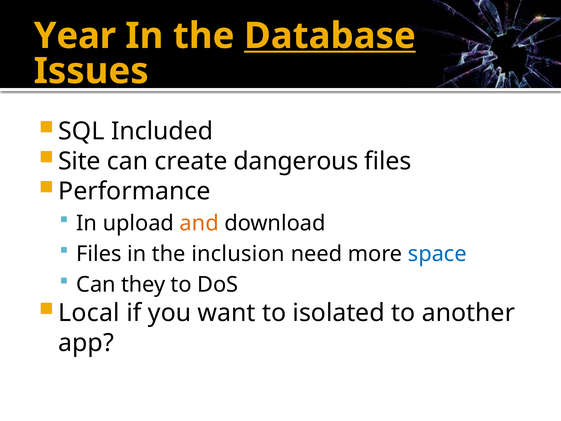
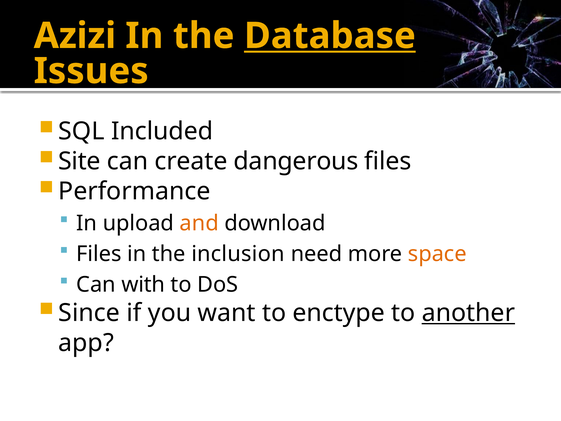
Year: Year -> Azizi (75, 36)
space colour: blue -> orange (437, 254)
they: they -> with (143, 284)
Local: Local -> Since (89, 313)
isolated: isolated -> enctype (339, 313)
another underline: none -> present (468, 313)
